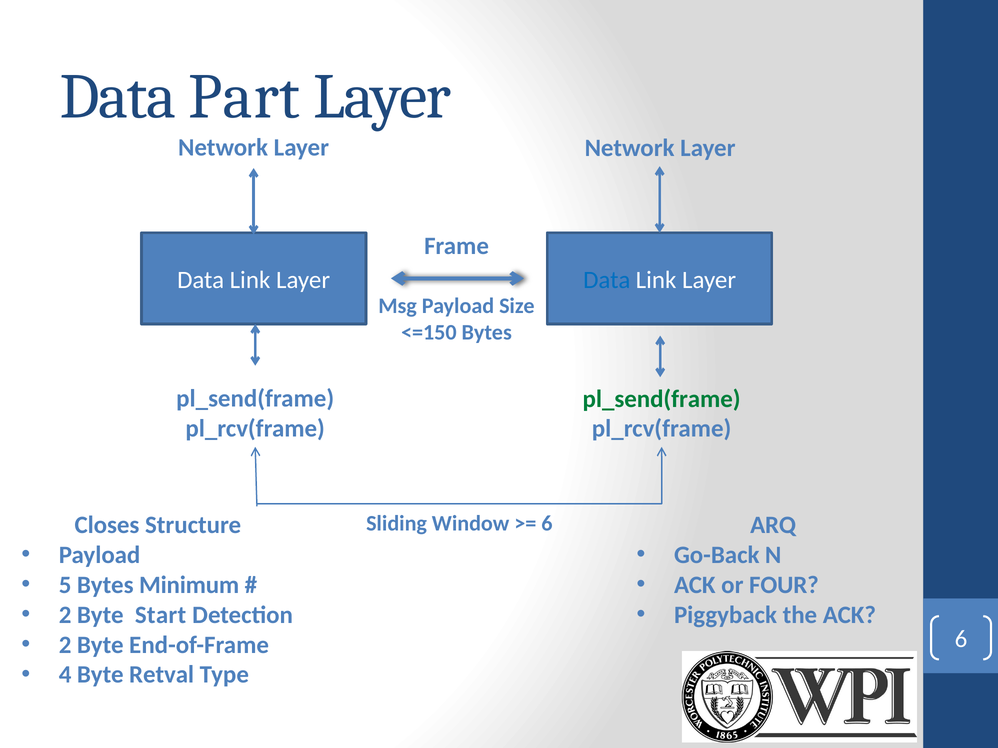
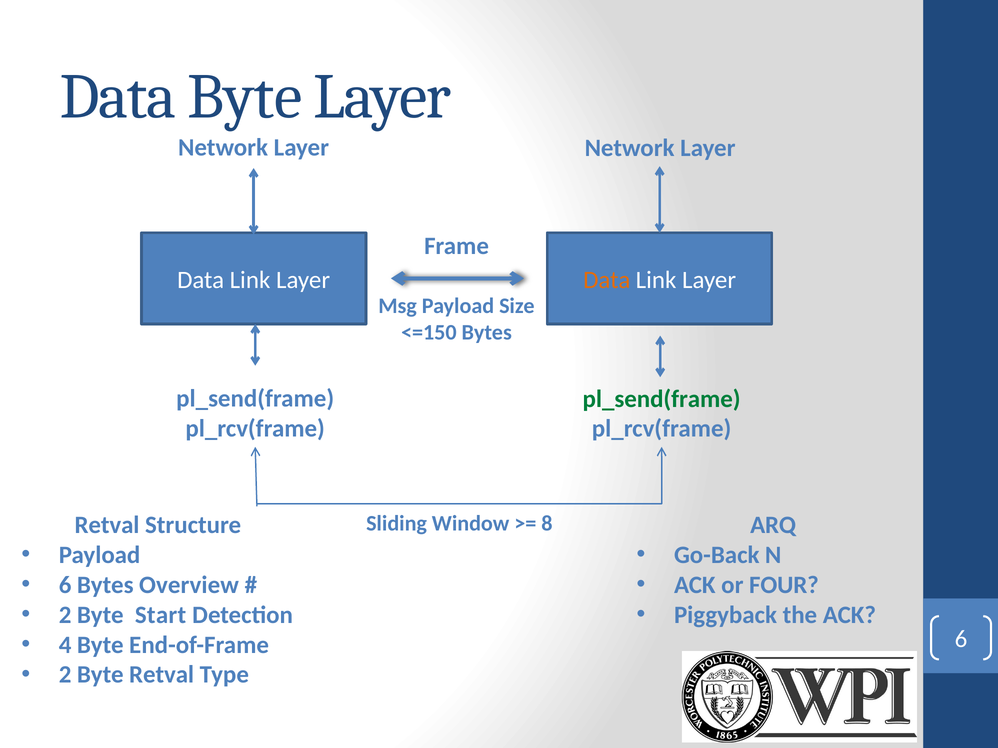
Data Part: Part -> Byte (245, 97)
Data colour: blue -> orange (607, 280)
6: 6 -> 8 (547, 524)
Closes: Closes -> Retval (107, 525)
5: 5 -> 6 (65, 585)
Minimum: Minimum -> Overview (189, 585)
2: 2 -> 4 (65, 645)
4: 4 -> 2 (65, 675)
